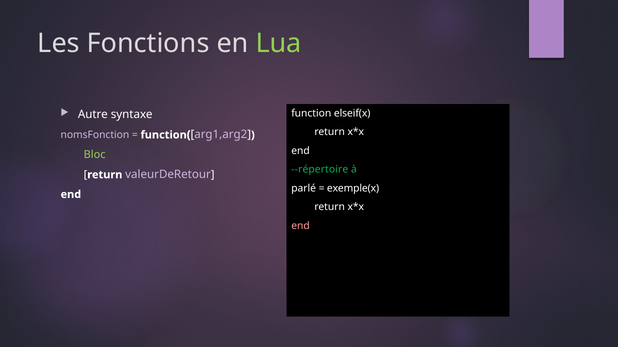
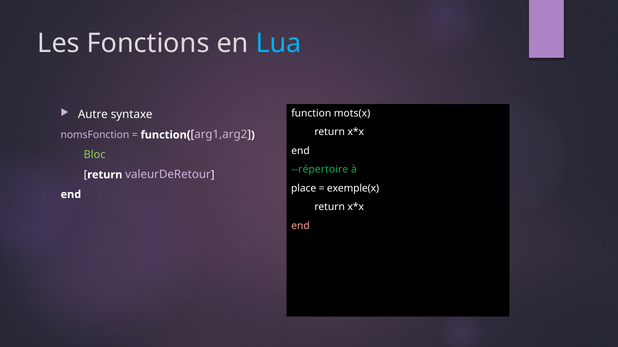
Lua colour: light green -> light blue (279, 43)
elseif(x: elseif(x -> mots(x (352, 113)
parlé: parlé -> place (304, 189)
